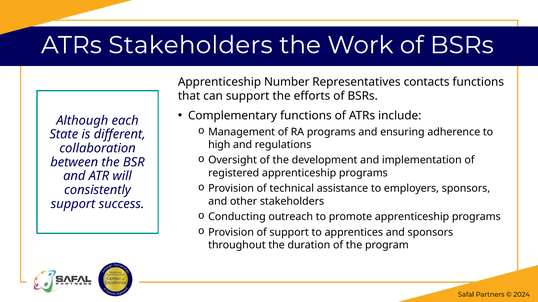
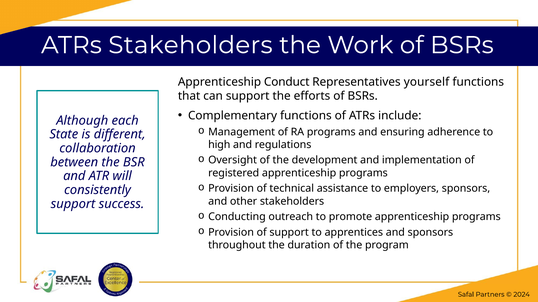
Number: Number -> Conduct (287, 82)
contacts: contacts -> yourself (427, 82)
